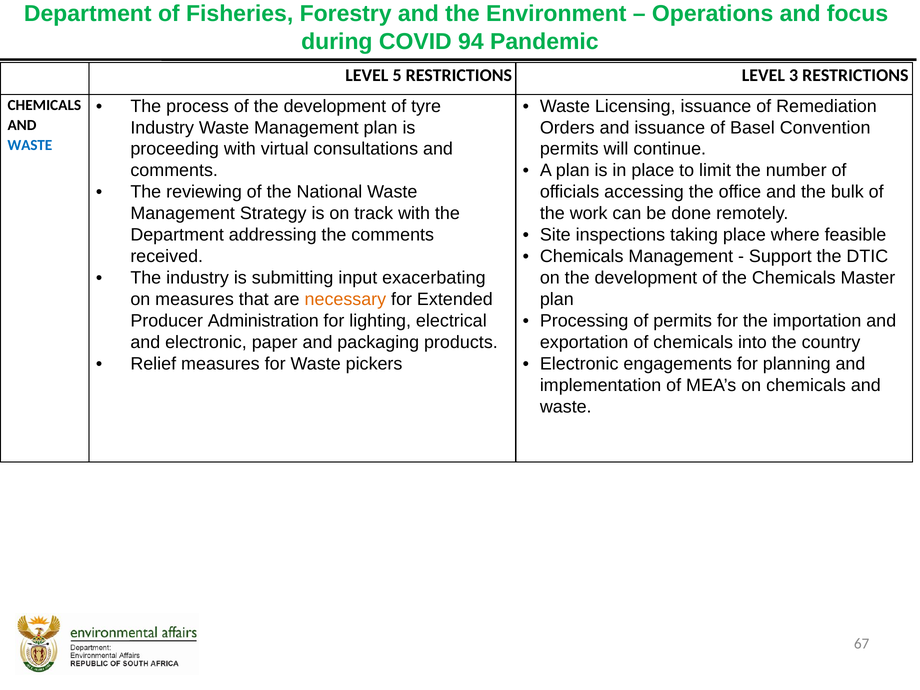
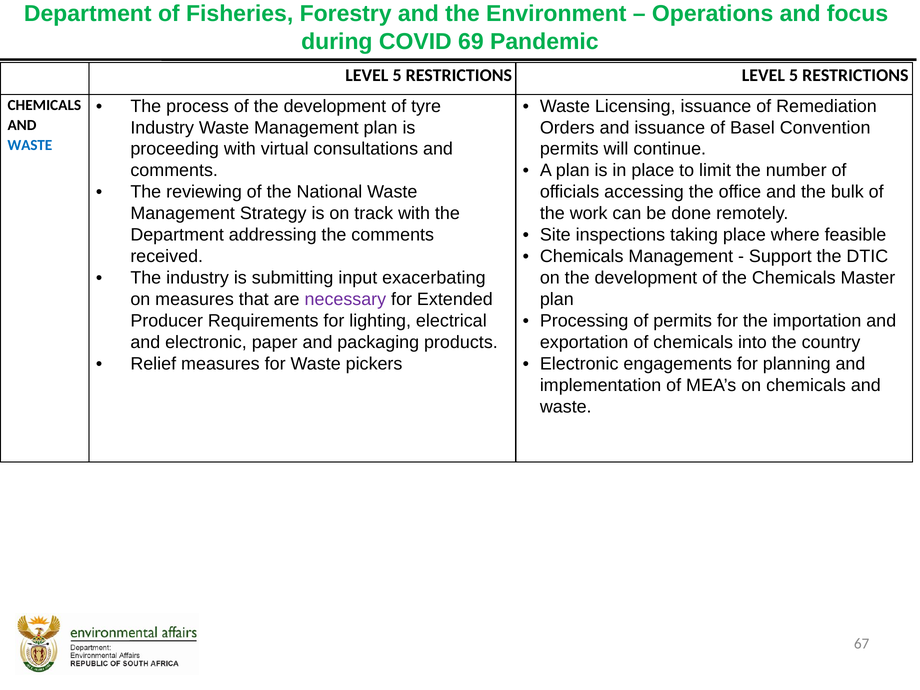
94: 94 -> 69 (471, 41)
RESTRICTIONS LEVEL 3: 3 -> 5 (794, 75)
necessary colour: orange -> purple (345, 299)
Administration: Administration -> Requirements (263, 321)
